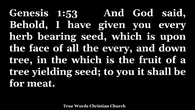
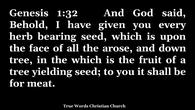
1:53: 1:53 -> 1:32 (67, 13)
the every: every -> arose (117, 48)
